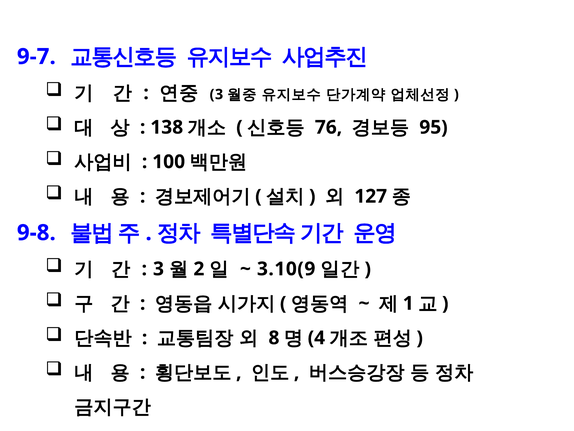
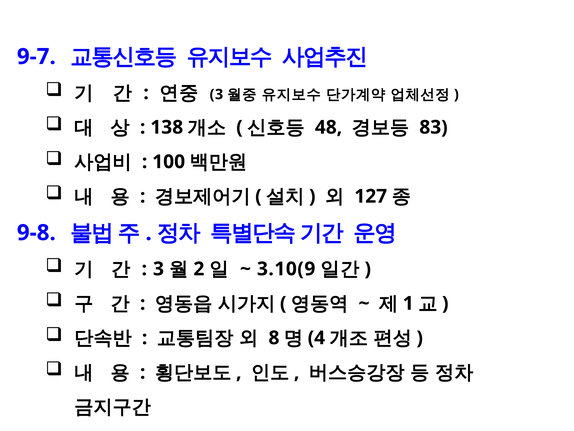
76: 76 -> 48 (329, 127)
95: 95 -> 83 (433, 127)
